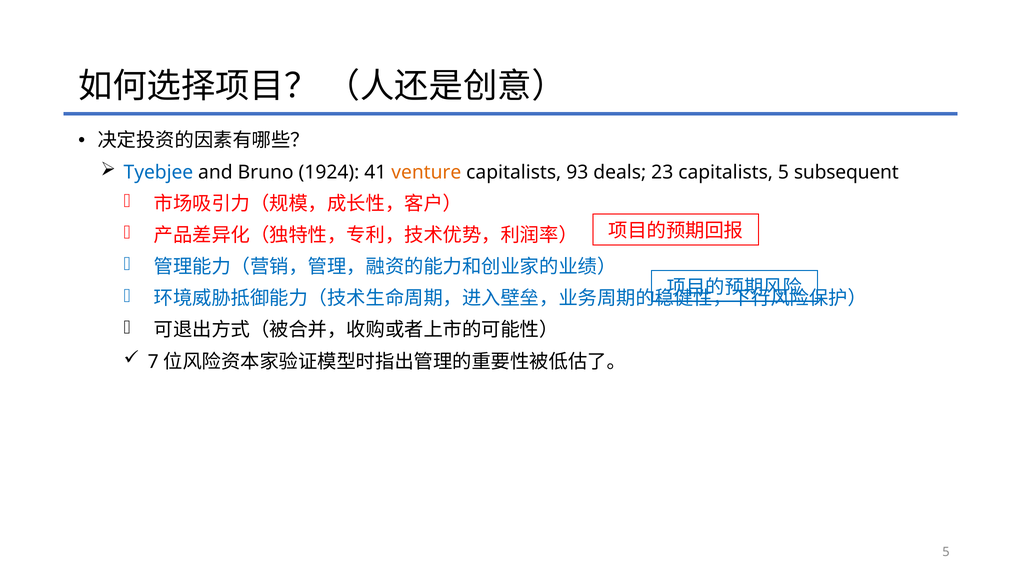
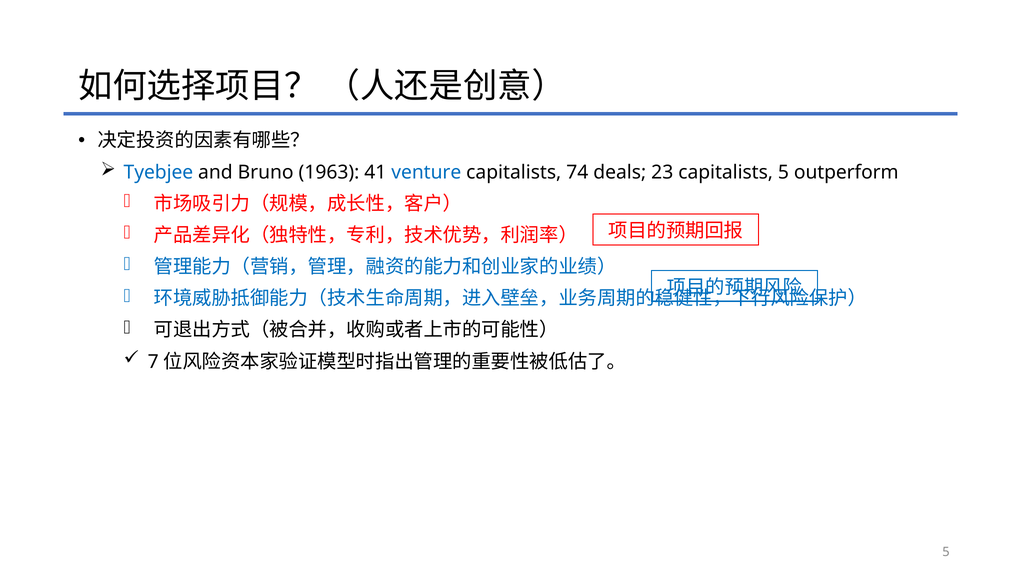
1924: 1924 -> 1963 (329, 172)
venture colour: orange -> blue (426, 172)
93: 93 -> 74 (577, 172)
subsequent: subsequent -> outperform (846, 172)
